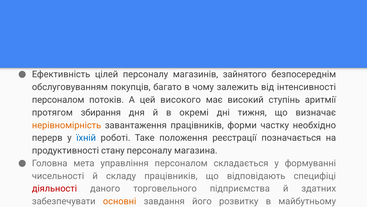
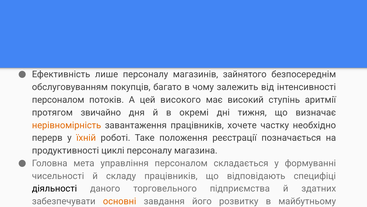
цілей: цілей -> лише (107, 74)
збирання: збирання -> звичайно (101, 112)
форми: форми -> хочете (242, 125)
їхній colour: blue -> orange (86, 138)
стану: стану -> циклі (113, 150)
діяльності colour: red -> black (54, 188)
